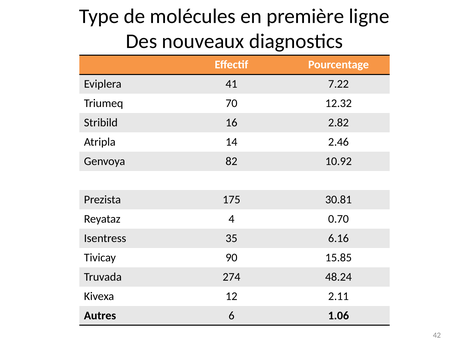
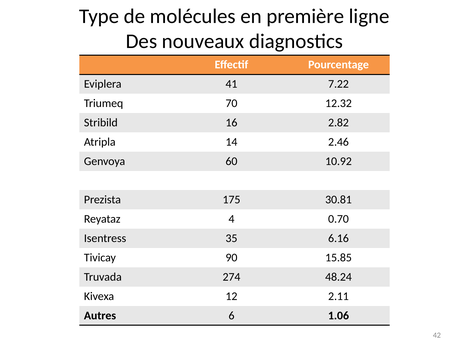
82: 82 -> 60 (231, 162)
